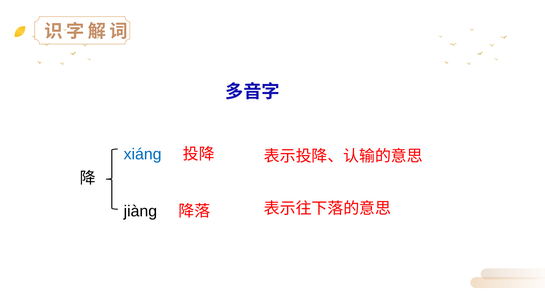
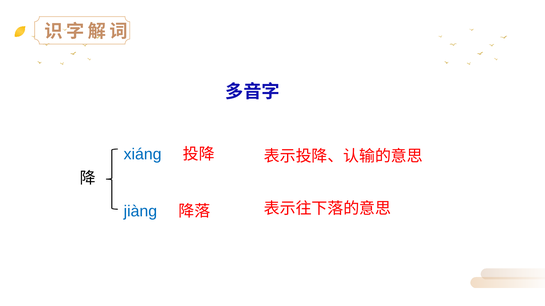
jiàng colour: black -> blue (140, 212)
